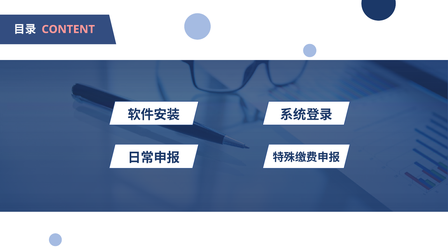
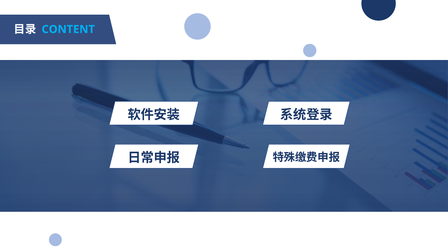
CONTENT colour: pink -> light blue (68, 29)
